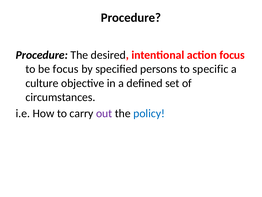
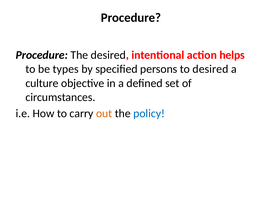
action focus: focus -> helps (232, 55)
be focus: focus -> types (66, 69)
to specific: specific -> desired (210, 69)
out colour: purple -> orange (104, 113)
